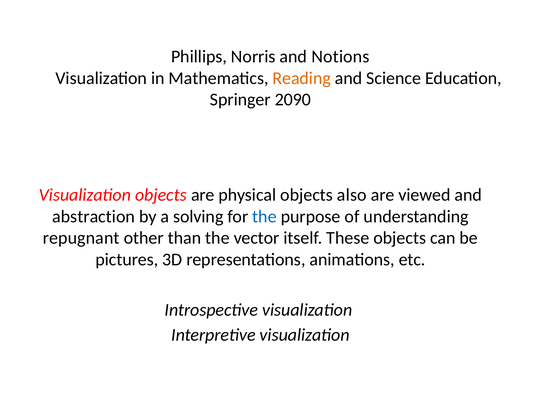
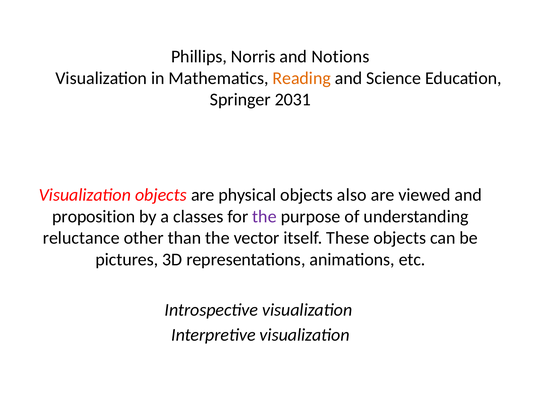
2090: 2090 -> 2031 (293, 100)
abstraction: abstraction -> proposition (94, 216)
solving: solving -> classes (198, 216)
the colour: blue -> purple (264, 216)
repugnant: repugnant -> reluctance (81, 238)
